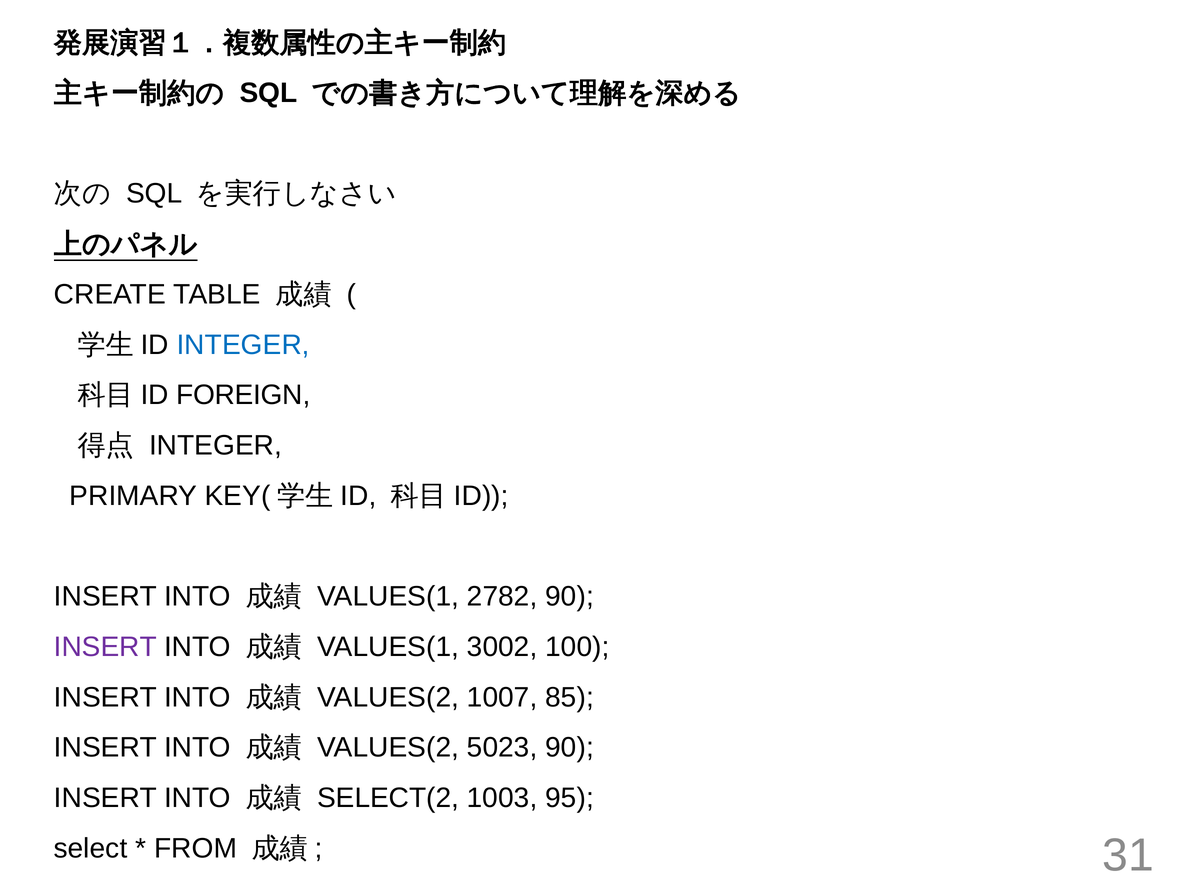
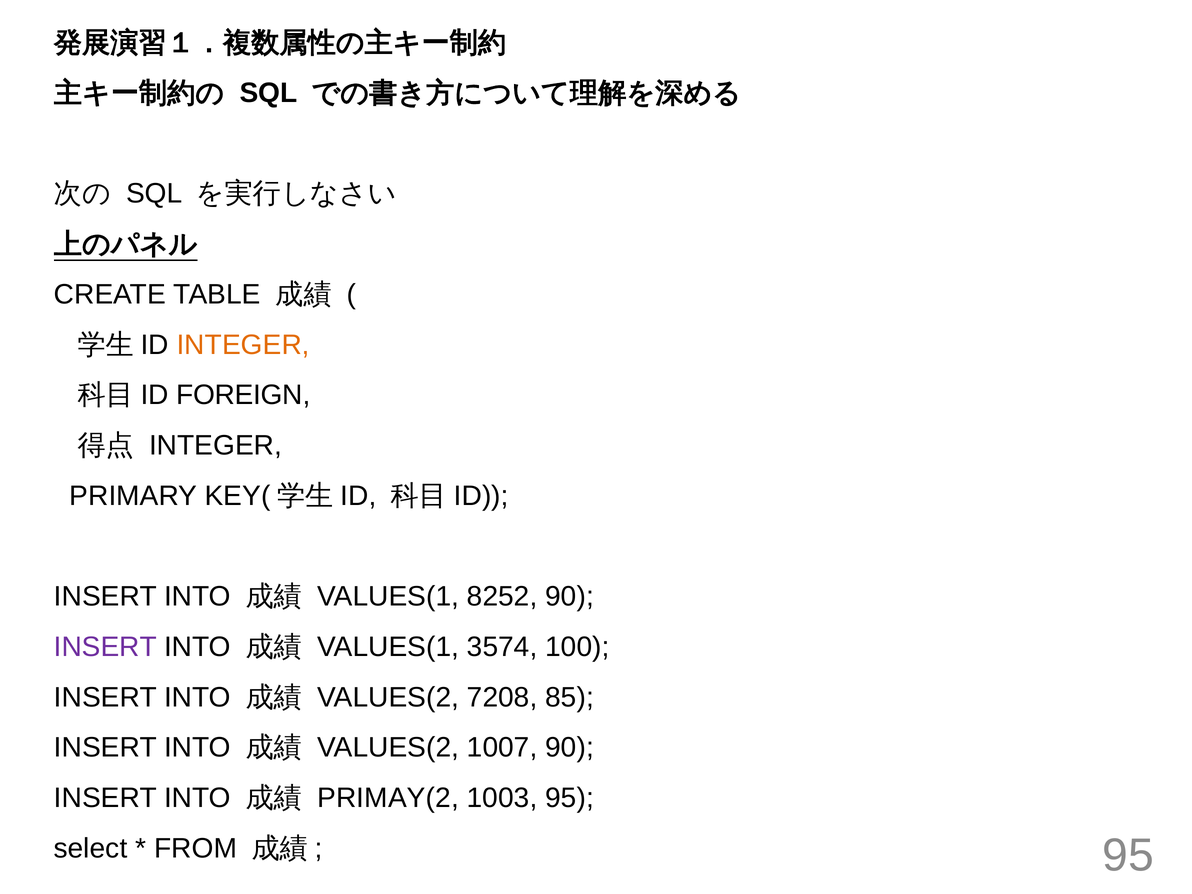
INTEGER colour: blue -> orange (243, 345)
2782: 2782 -> 8252 (502, 597)
3002: 3002 -> 3574 (502, 647)
1007: 1007 -> 7208 (502, 697)
5023: 5023 -> 1007 (502, 748)
SELECT(2: SELECT(2 -> PRIMAY(2 (388, 798)
31: 31 -> 95 (1128, 856)
